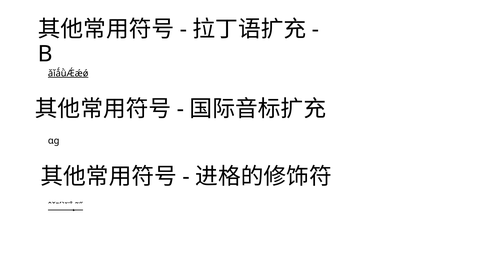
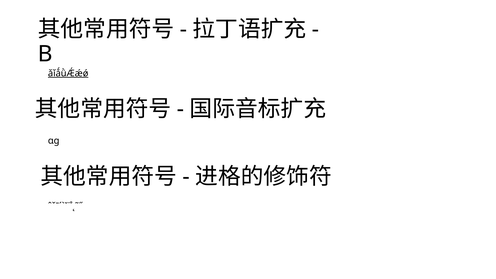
ˆˇˉˊˋ˘˙˚˛˜˝ underline: present -> none (66, 206)
